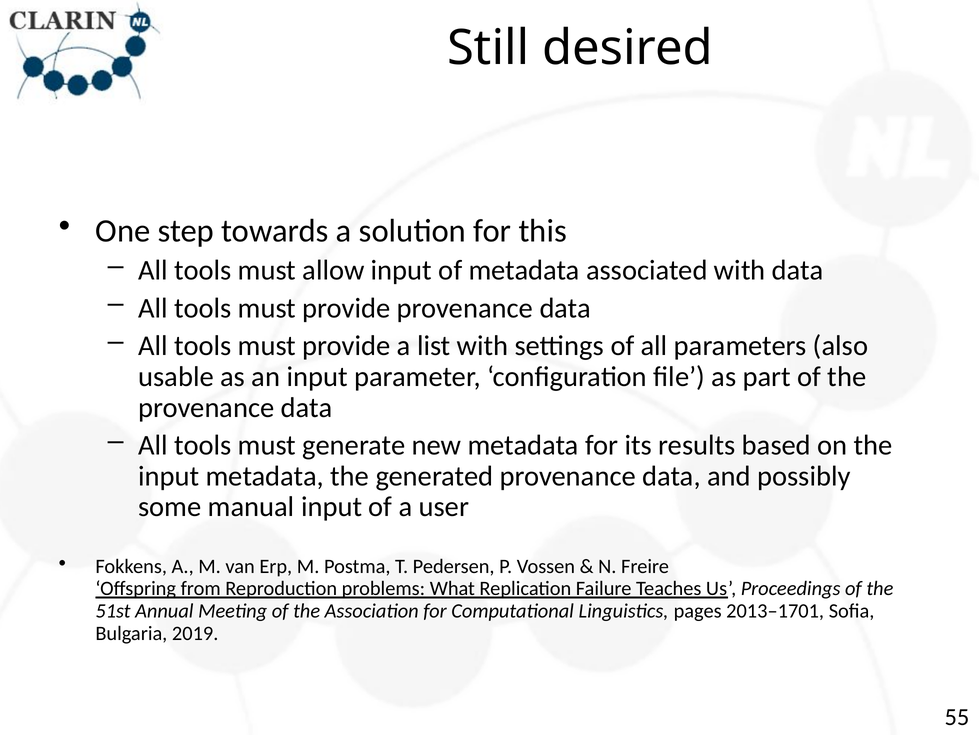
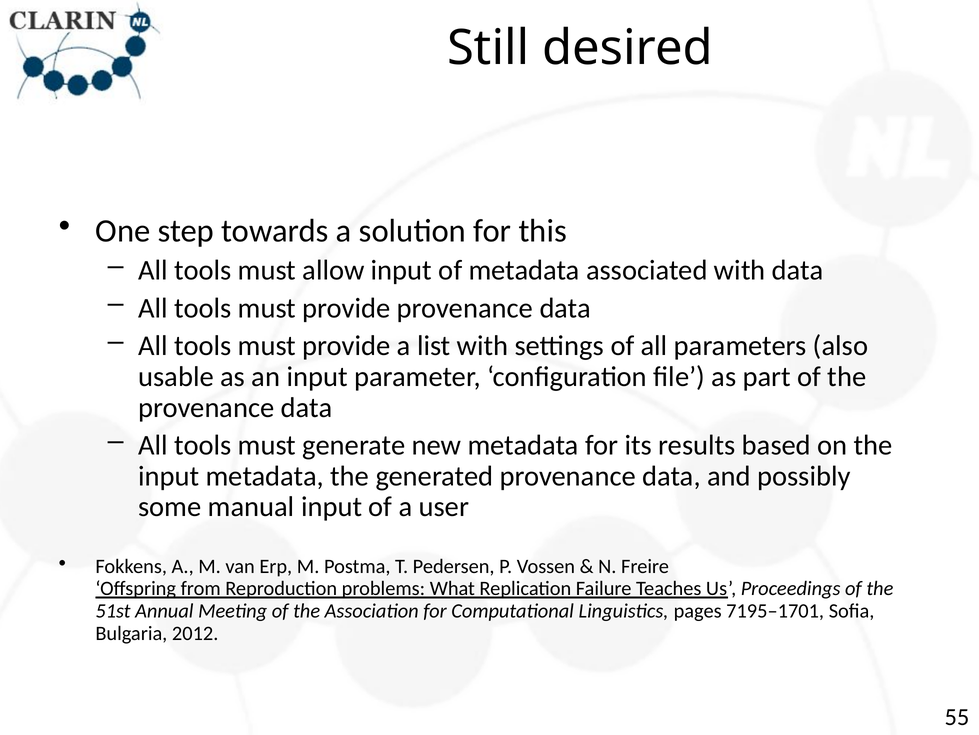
2013–1701: 2013–1701 -> 7195–1701 (775, 611)
2019: 2019 -> 2012 (195, 633)
